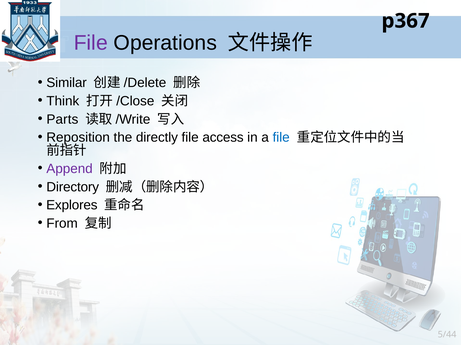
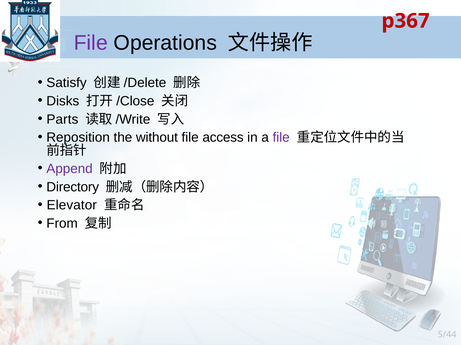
p367 colour: black -> red (406, 21)
Similar: Similar -> Satisfy (67, 83)
Think: Think -> Disks (63, 101)
directly: directly -> without (157, 138)
file colour: blue -> purple (281, 138)
Explores: Explores -> Elevator (72, 206)
